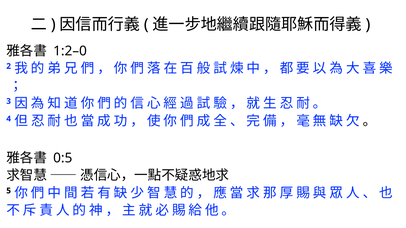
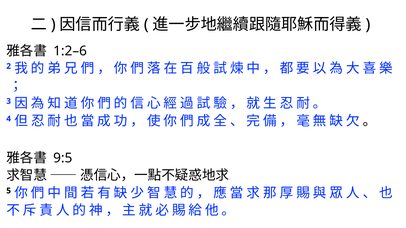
1:2–0: 1:2–0 -> 1:2–6 (70, 51)
0:5: 0:5 -> 9:5 (63, 158)
